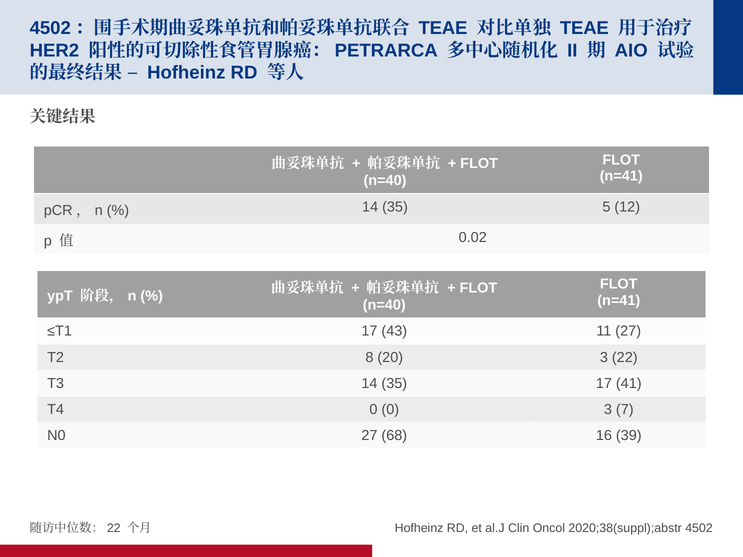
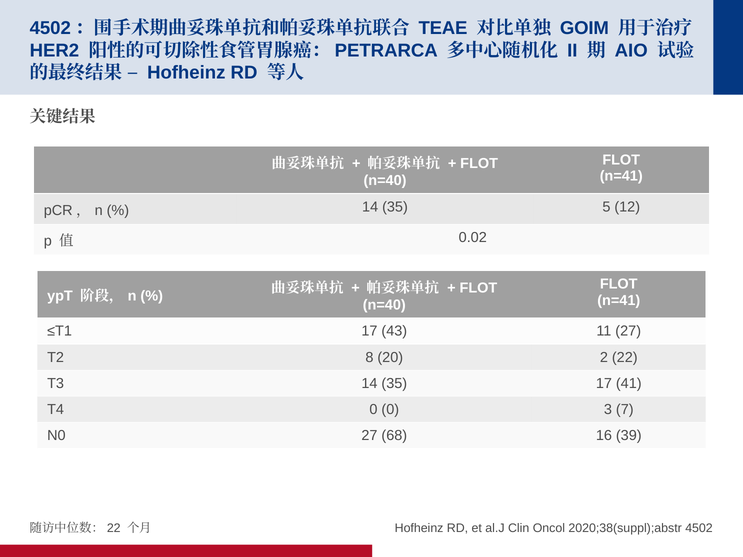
TEAE: TEAE -> GOIM (584, 28)
20 3: 3 -> 2 (604, 357)
